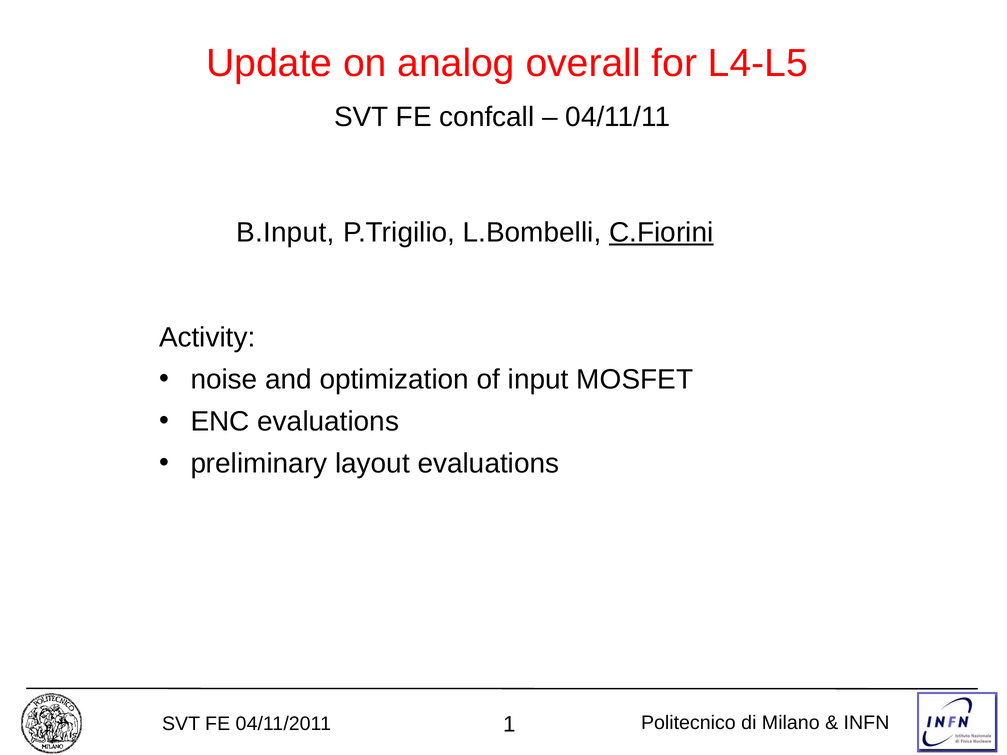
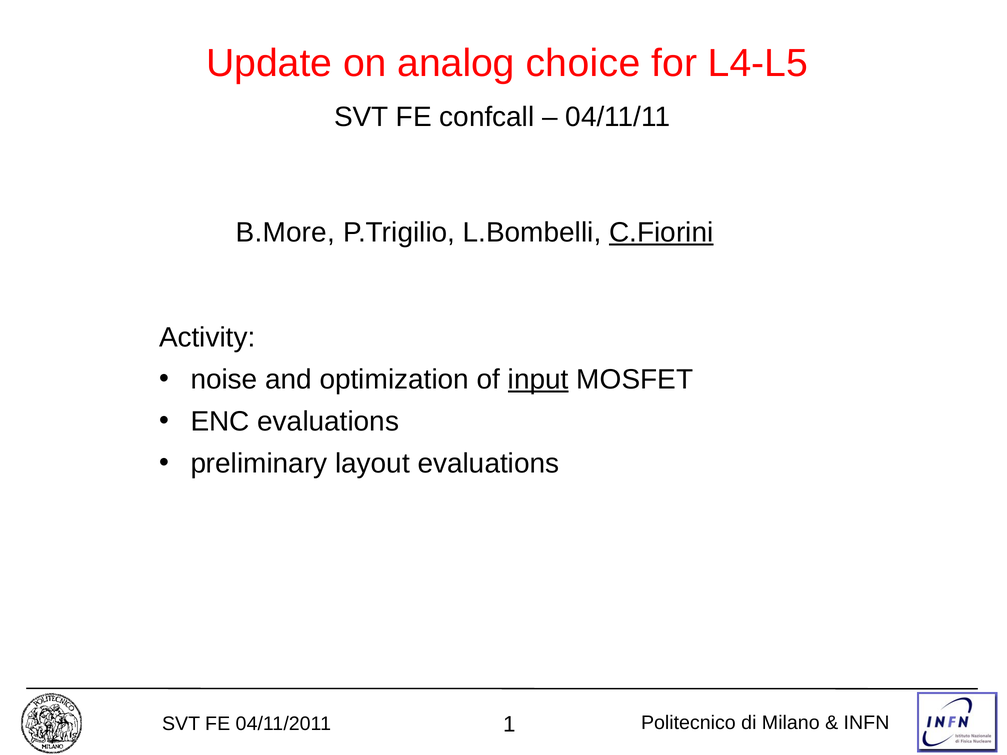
overall: overall -> choice (583, 63)
B.Input: B.Input -> B.More (285, 233)
input underline: none -> present (538, 380)
